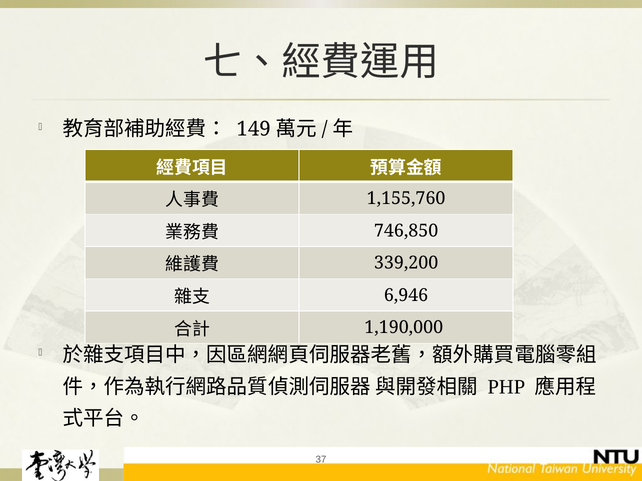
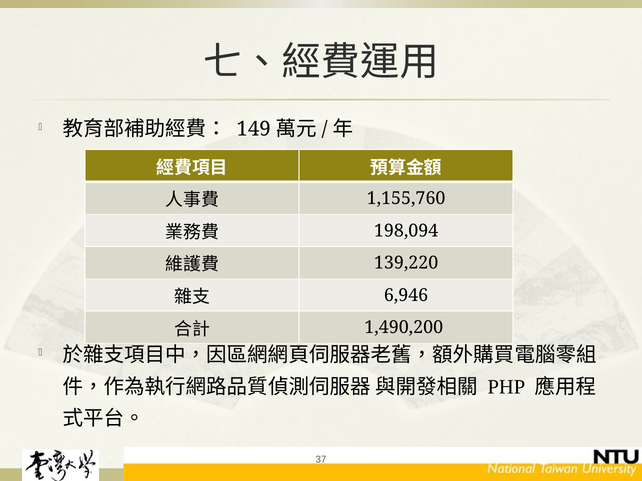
746,850: 746,850 -> 198,094 (406, 231)
339,200: 339,200 -> 139,220 (406, 263)
1,190,000: 1,190,000 -> 1,490,200 (404, 328)
